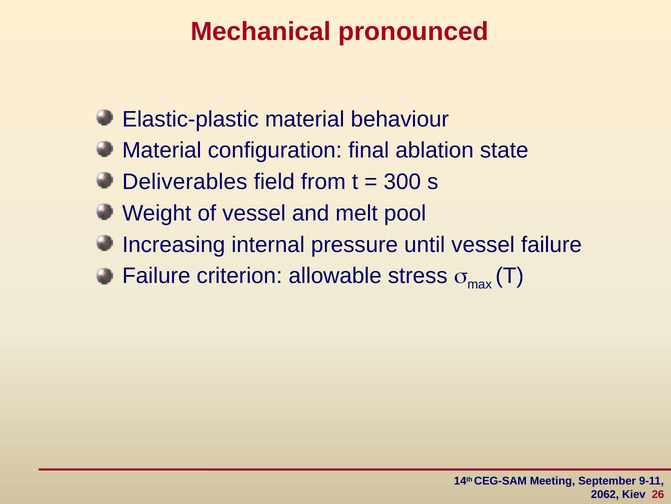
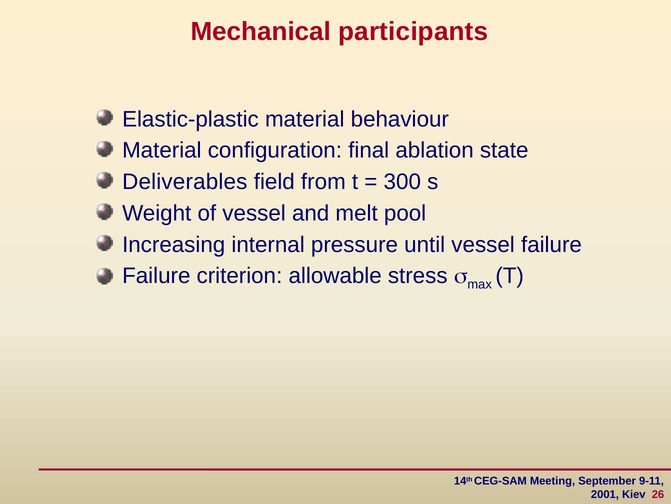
pronounced: pronounced -> participants (413, 32)
2062: 2062 -> 2001 (605, 494)
